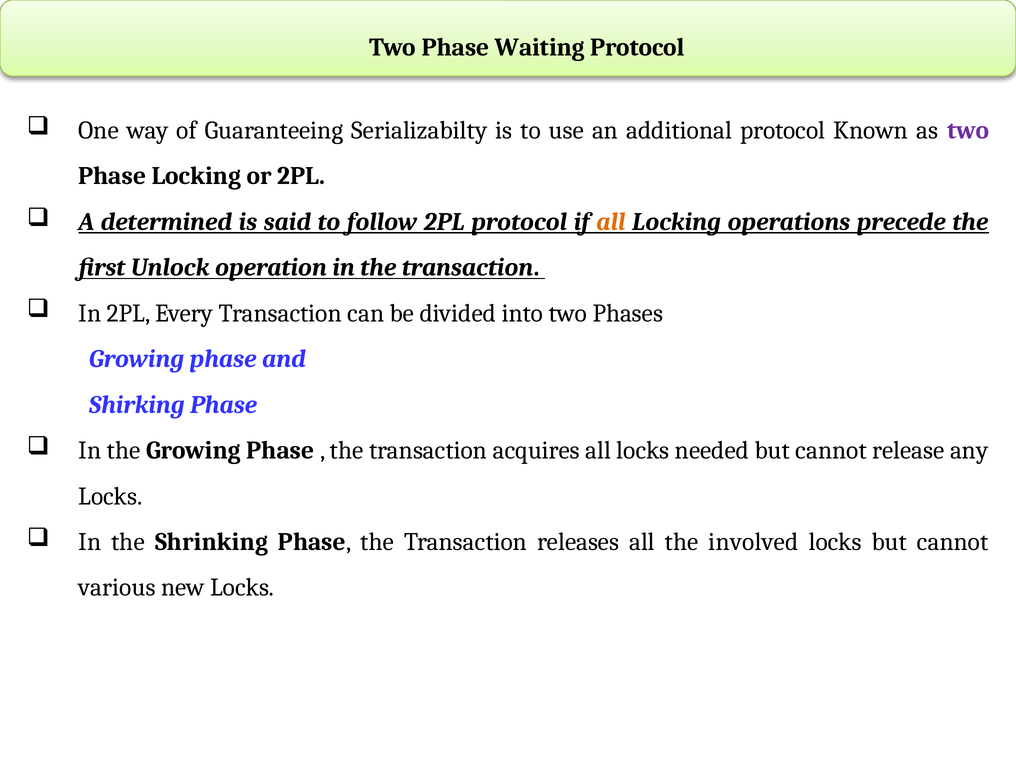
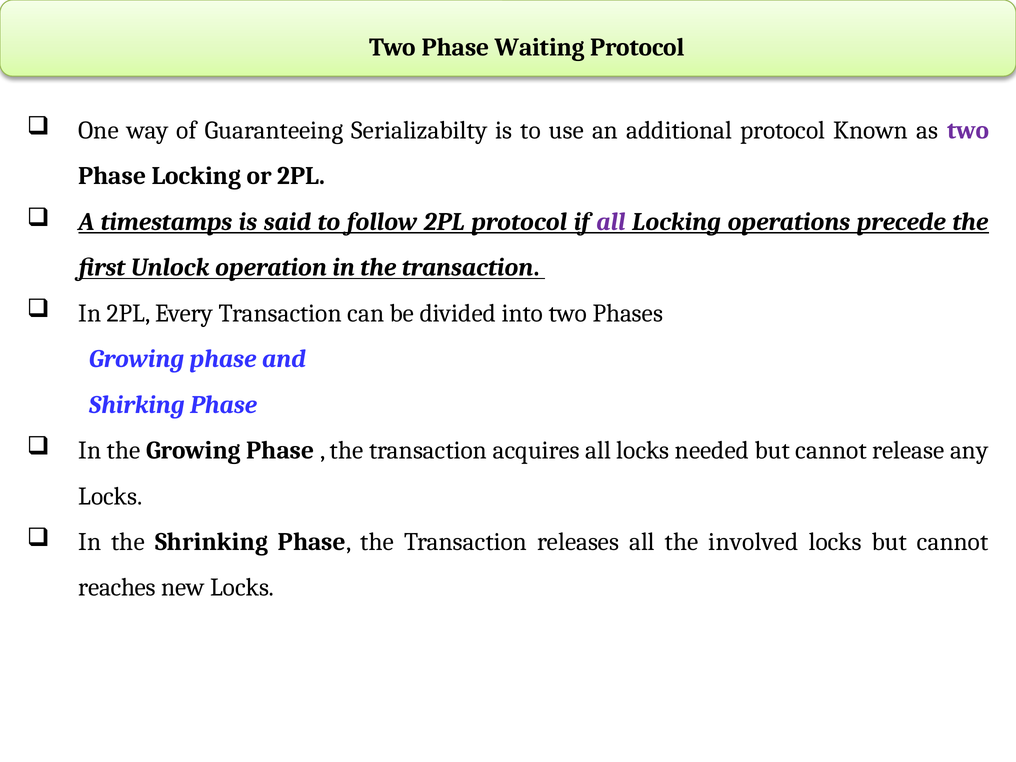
determined: determined -> timestamps (166, 222)
all colour: orange -> purple (611, 222)
various: various -> reaches (117, 588)
